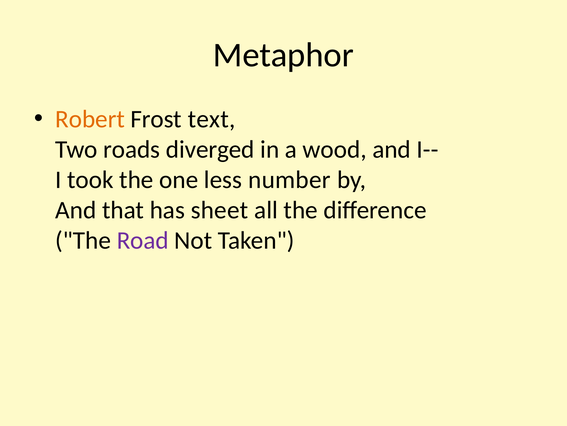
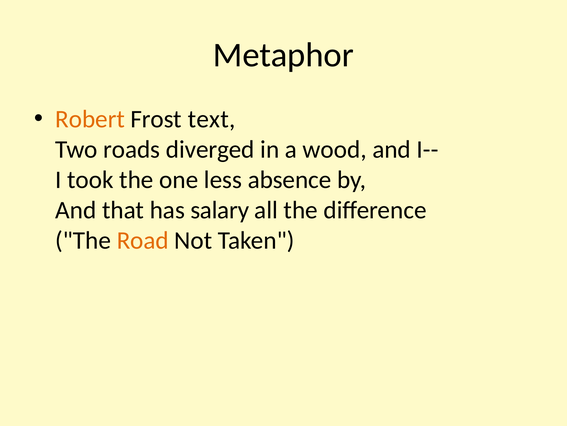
number: number -> absence (290, 179)
sheet: sheet -> salary (220, 210)
Road colour: purple -> orange (143, 240)
